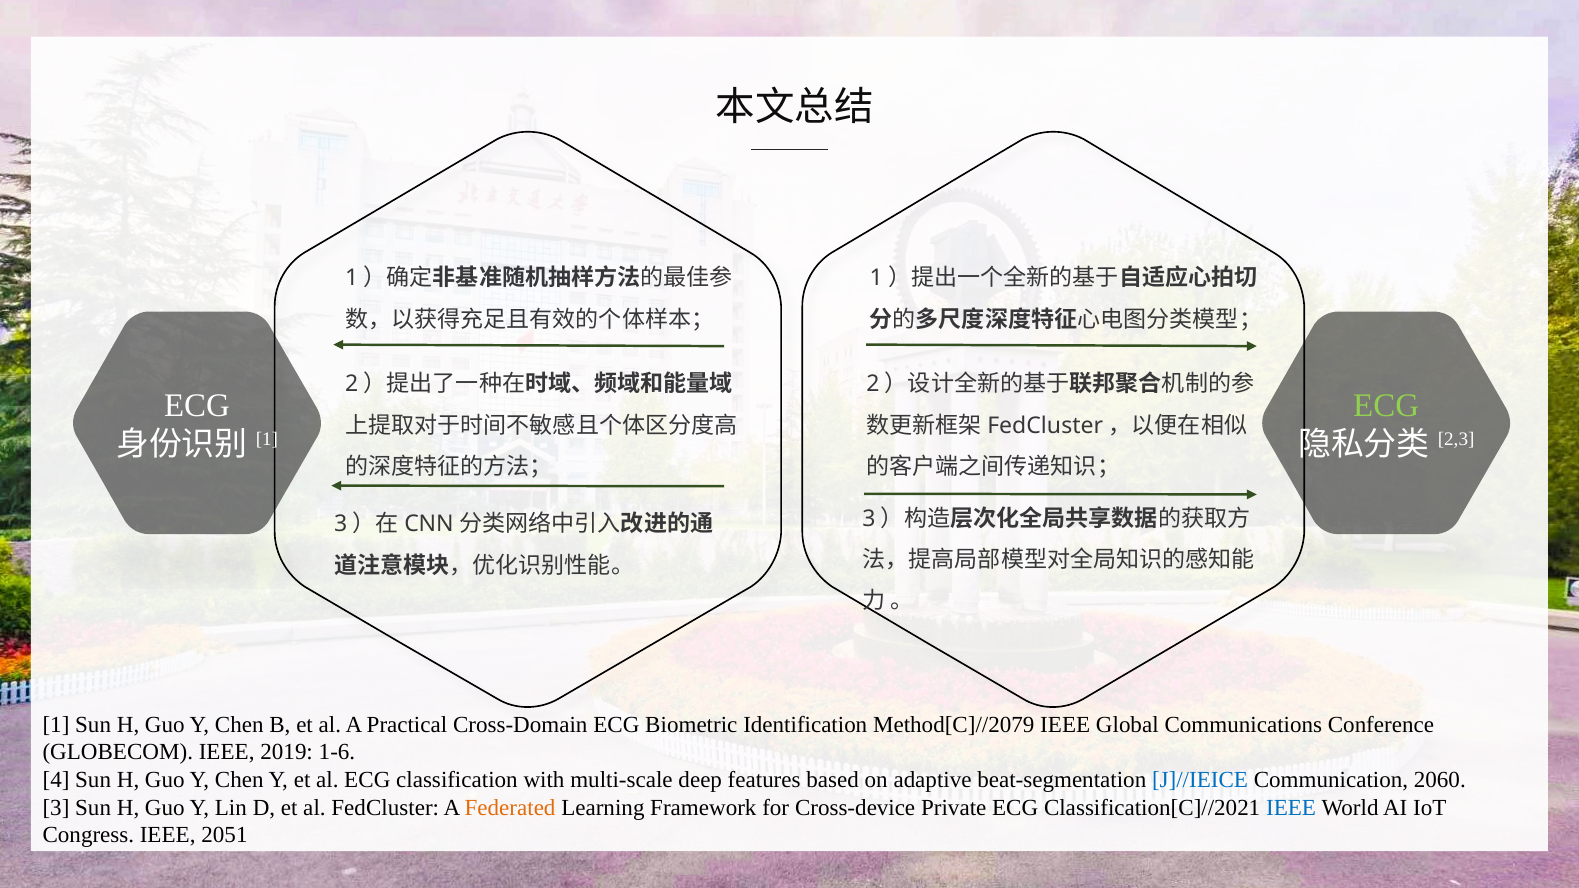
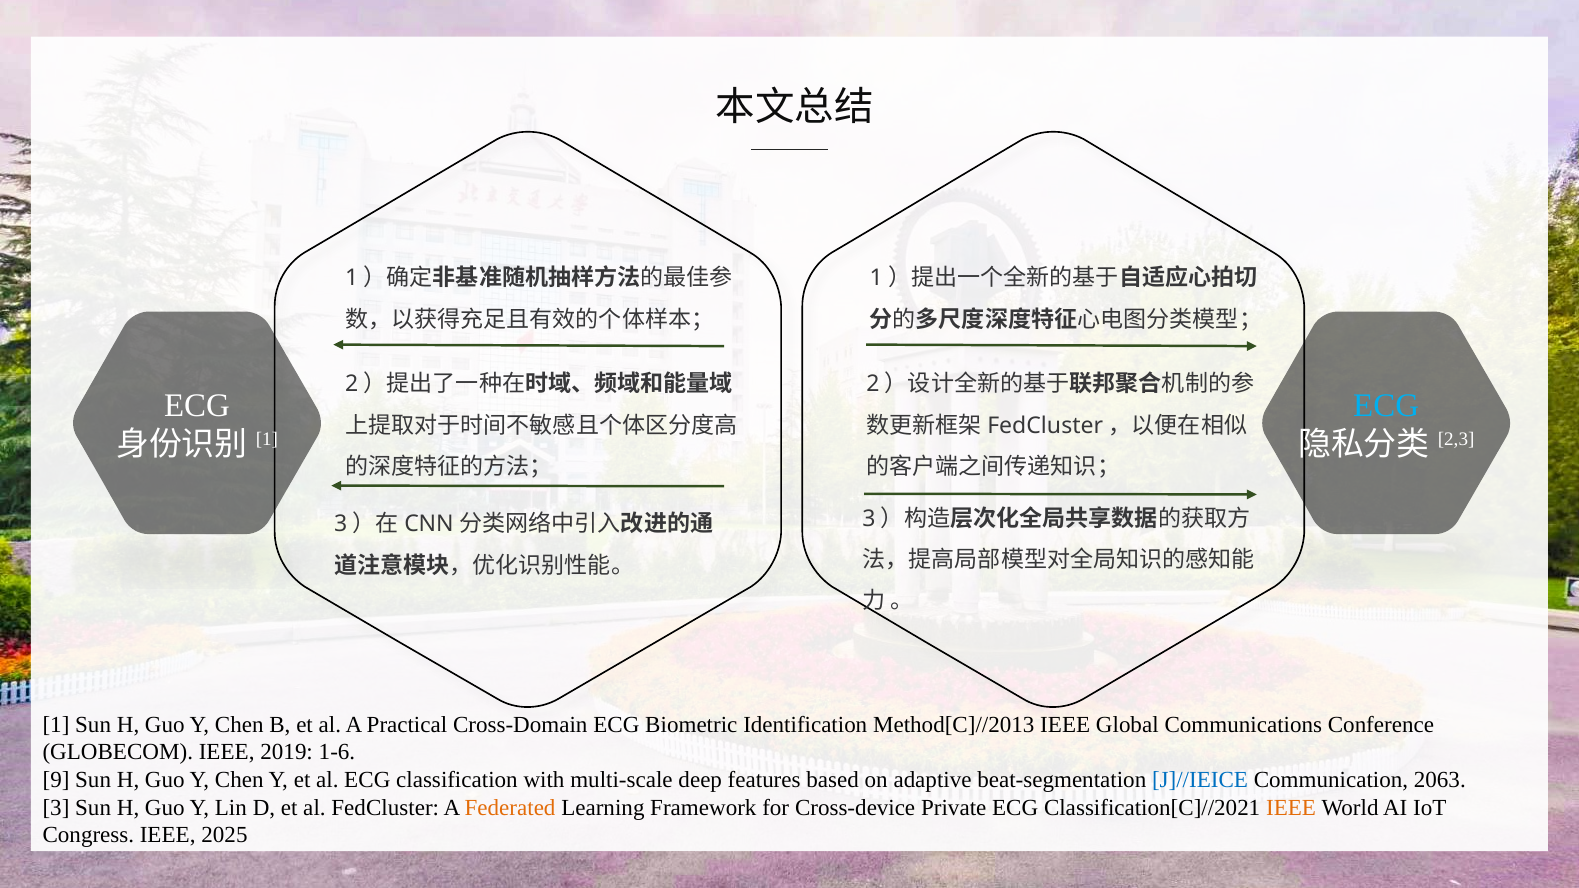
ECG colour: light green -> light blue (1386, 405)
Method[C]//2079: Method[C]//2079 -> Method[C]//2013 (954, 725)
4: 4 -> 9 (56, 780)
2060: 2060 -> 2063 (1440, 780)
IEEE colour: blue -> orange (1291, 808)
2051: 2051 -> 2025 (224, 835)
